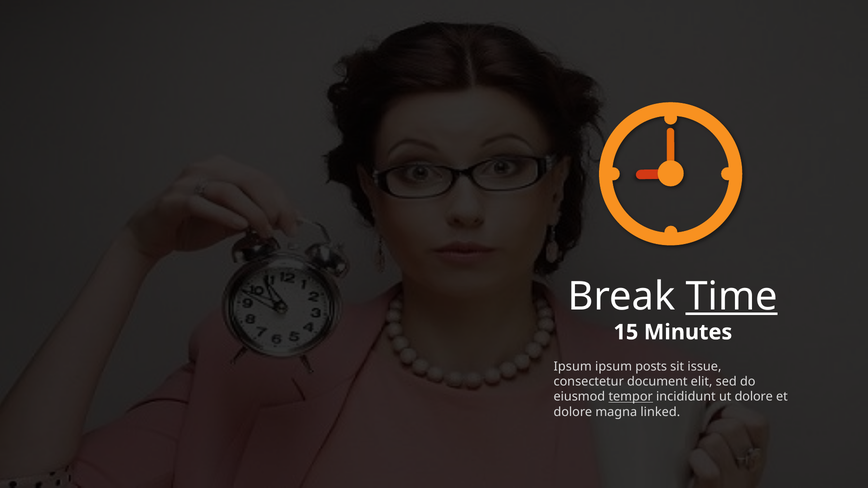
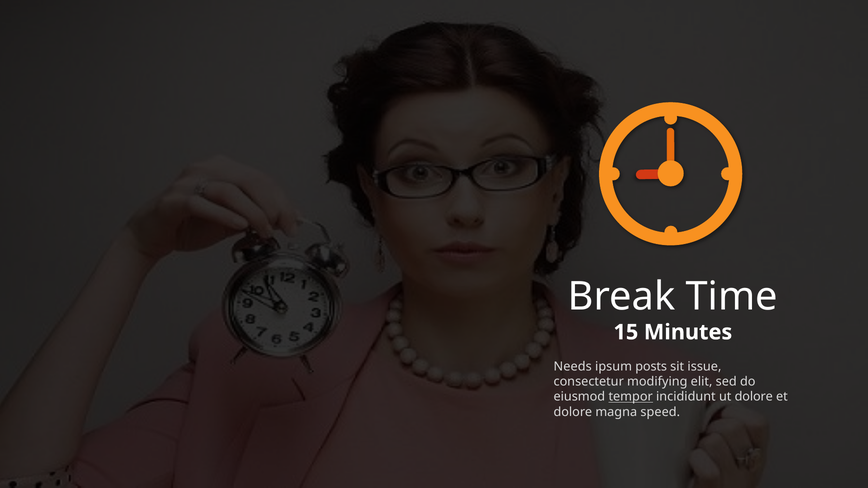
Time underline: present -> none (732, 297)
Ipsum: Ipsum -> Needs (573, 367)
document: document -> modifying (657, 382)
linked: linked -> speed (660, 412)
